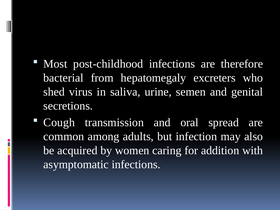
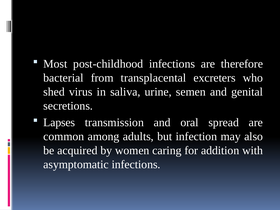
hepatomegaly: hepatomegaly -> transplacental (153, 78)
Cough: Cough -> Lapses (59, 123)
